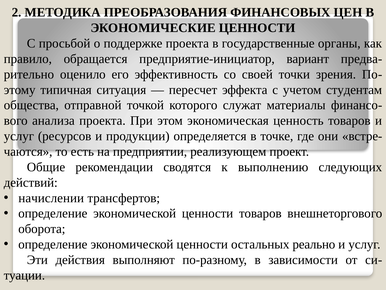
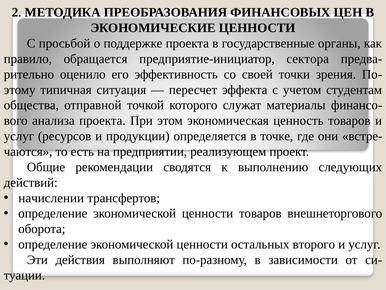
вариант: вариант -> сектора (308, 59)
реально: реально -> второго (314, 244)
